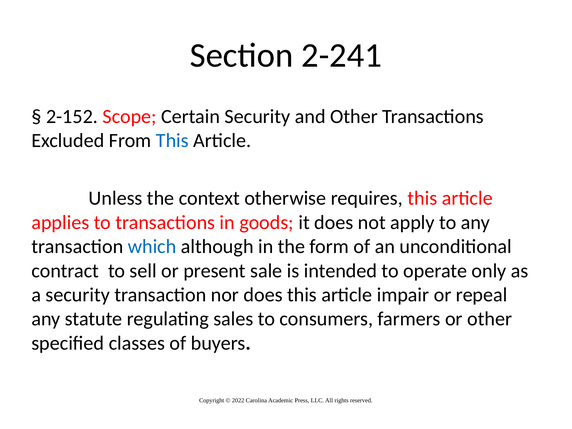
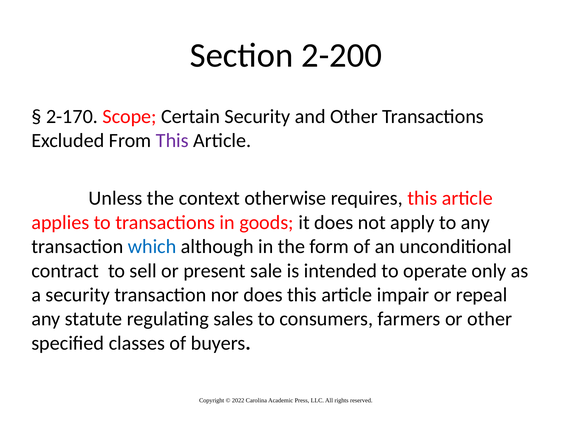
2-241: 2-241 -> 2-200 (342, 55)
2-152: 2-152 -> 2-170 (72, 116)
This colour: blue -> purple (172, 141)
